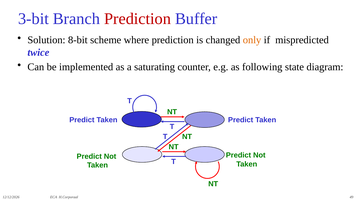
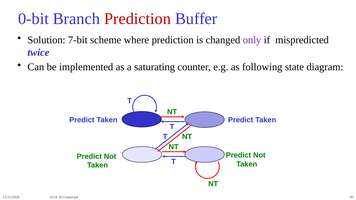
3-bit: 3-bit -> 0-bit (33, 19)
8-bit: 8-bit -> 7-bit (78, 40)
only colour: orange -> purple (252, 40)
